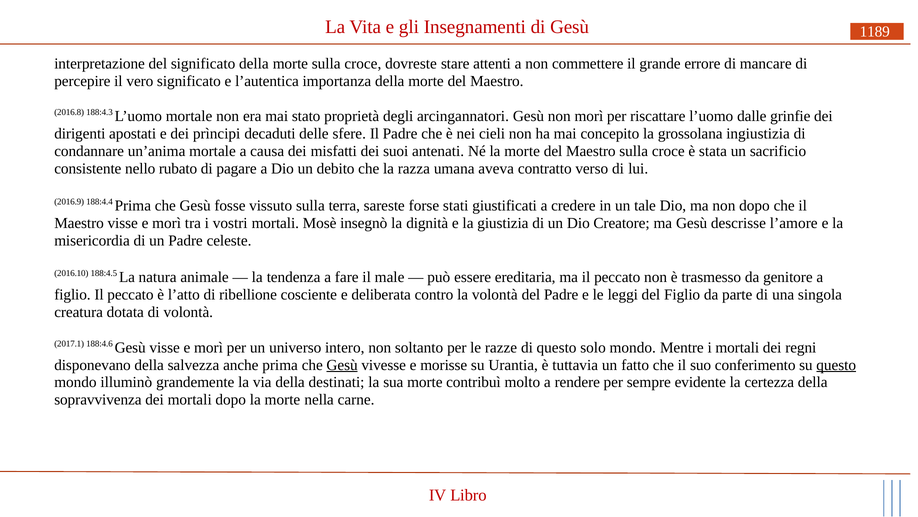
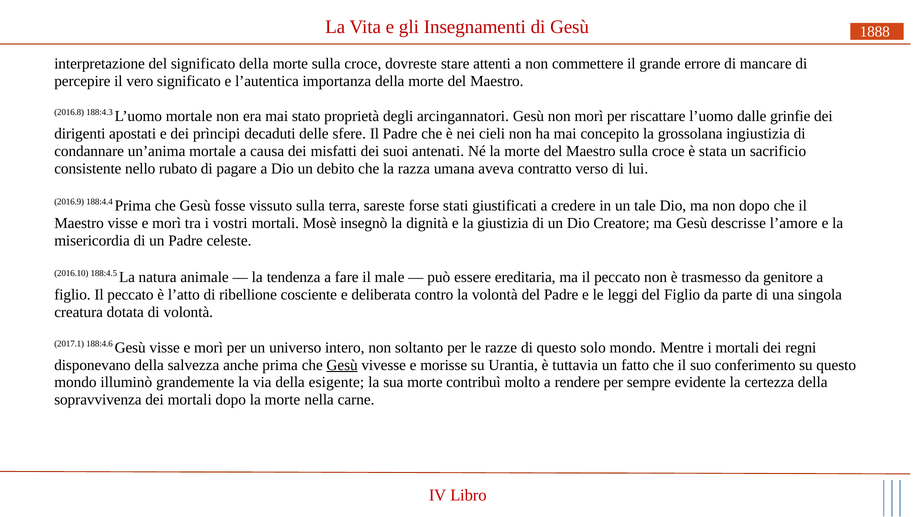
1189: 1189 -> 1888 (875, 32)
questo underline: present -> none (836, 365)
destinati: destinati -> esigente (336, 382)
